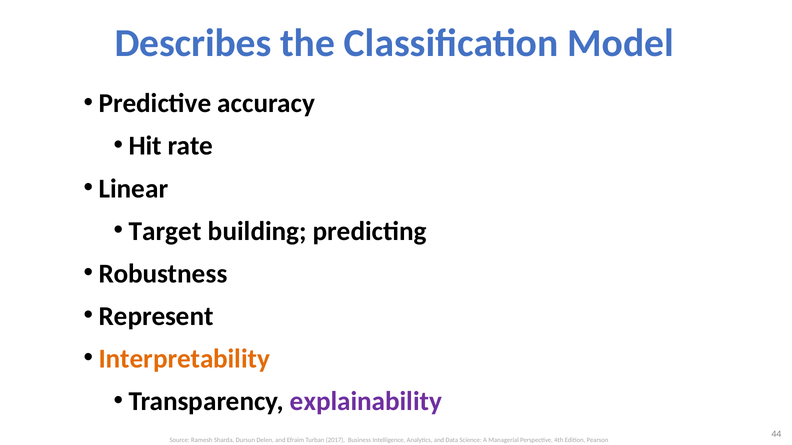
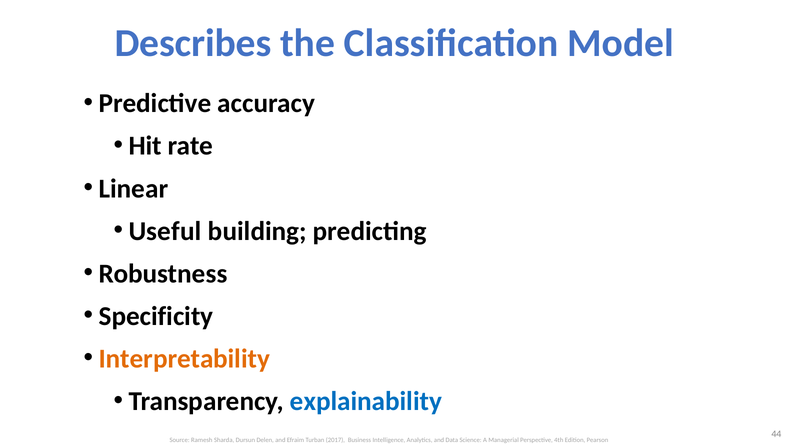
Target: Target -> Useful (165, 231)
Represent: Represent -> Specificity (156, 316)
explainability colour: purple -> blue (366, 402)
